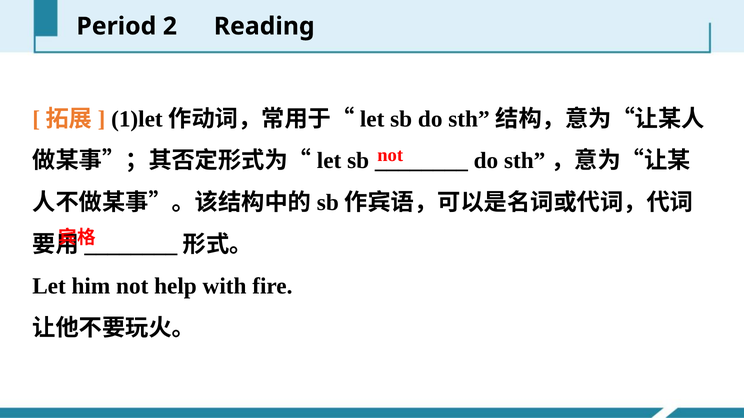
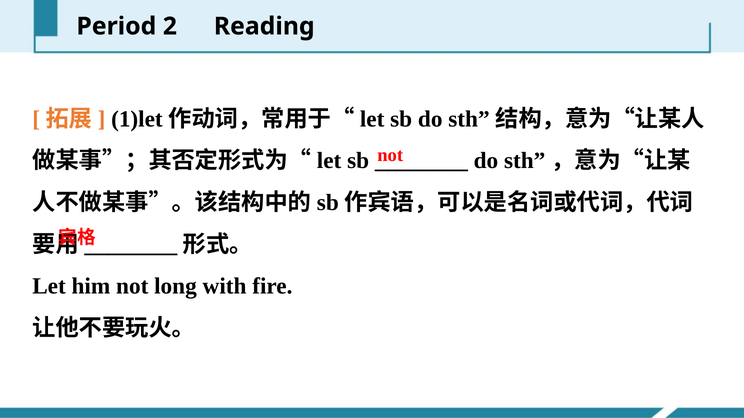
help: help -> long (175, 287)
